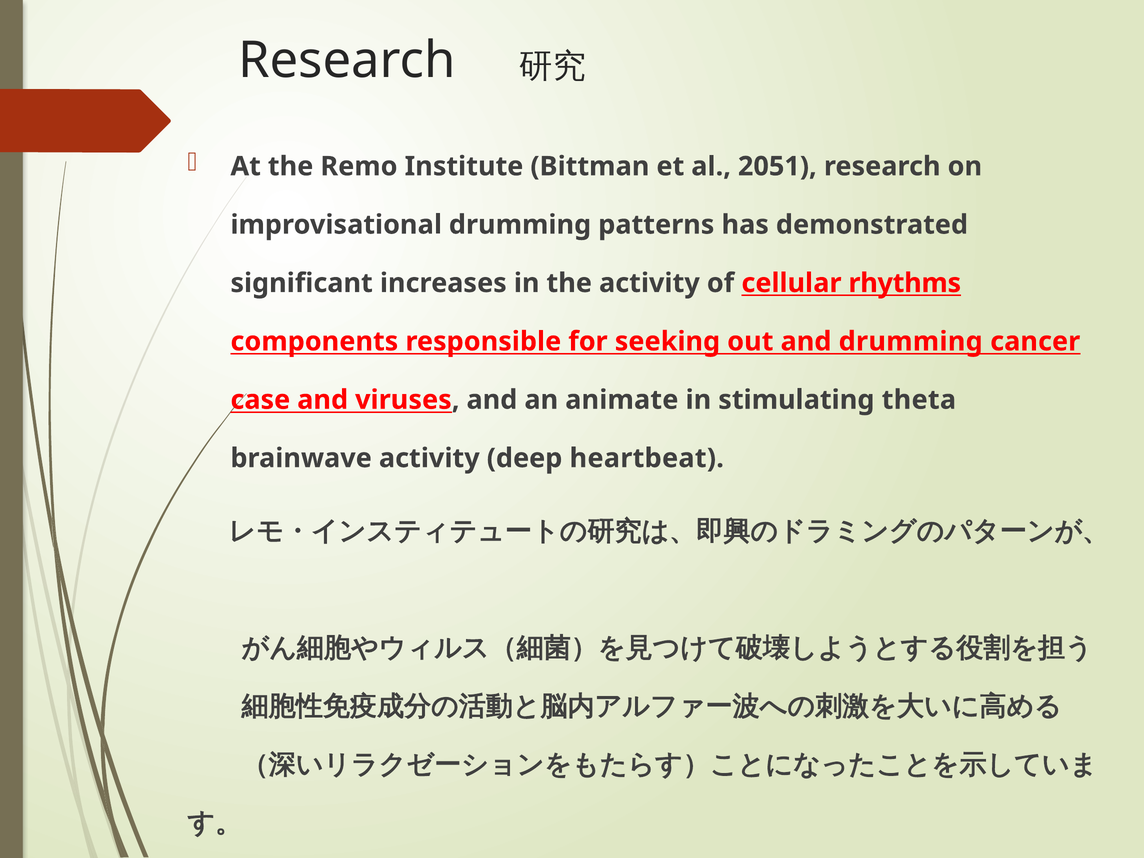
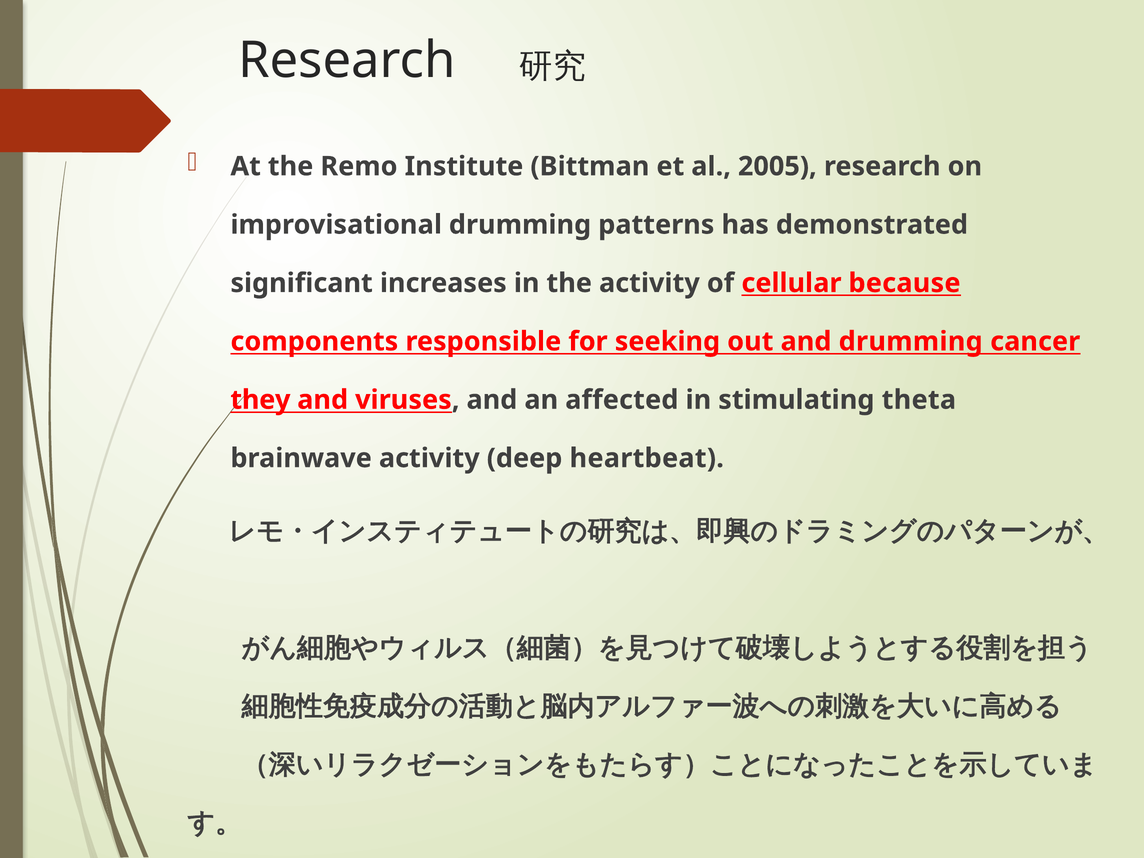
2051: 2051 -> 2005 (777, 166)
rhythms: rhythms -> because (905, 283)
case: case -> they (260, 400)
animate: animate -> affected (622, 400)
